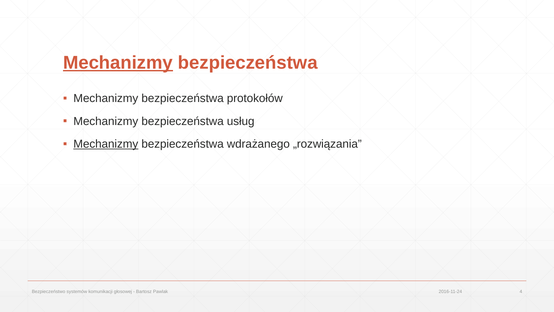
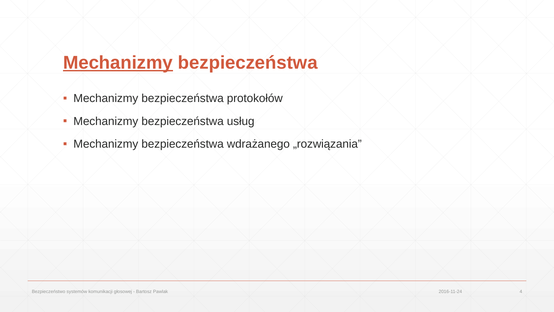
Mechanizmy underline: present -> none (106, 144)
